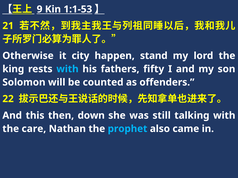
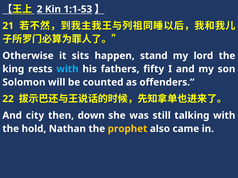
9: 9 -> 2 (40, 9)
city: city -> sits (80, 56)
this: this -> city (35, 116)
care: care -> hold (34, 129)
prophet colour: light blue -> yellow (128, 129)
